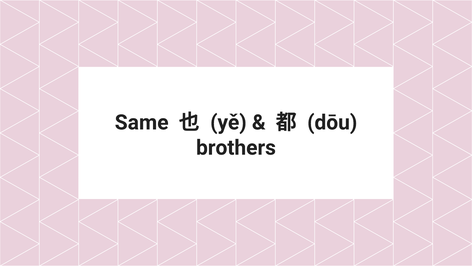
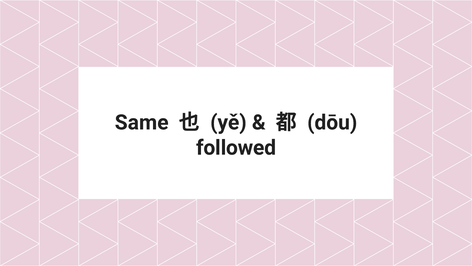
brothers: brothers -> followed (236, 147)
